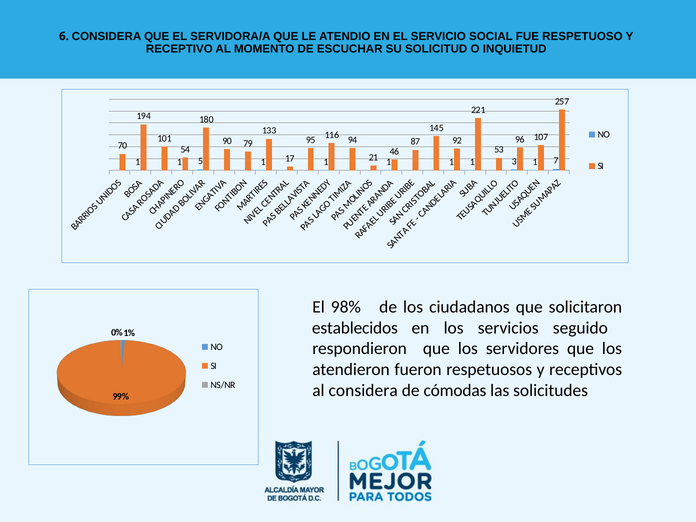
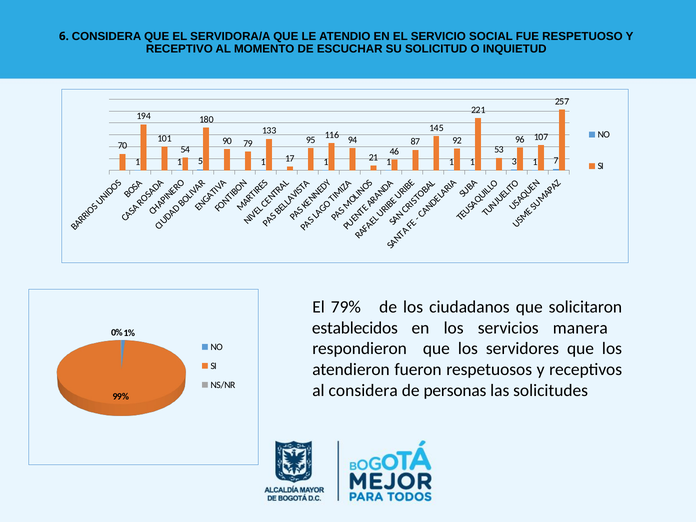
98%: 98% -> 79% (346, 307)
seguido: seguido -> manera (580, 328)
cómodas: cómodas -> personas (455, 391)
